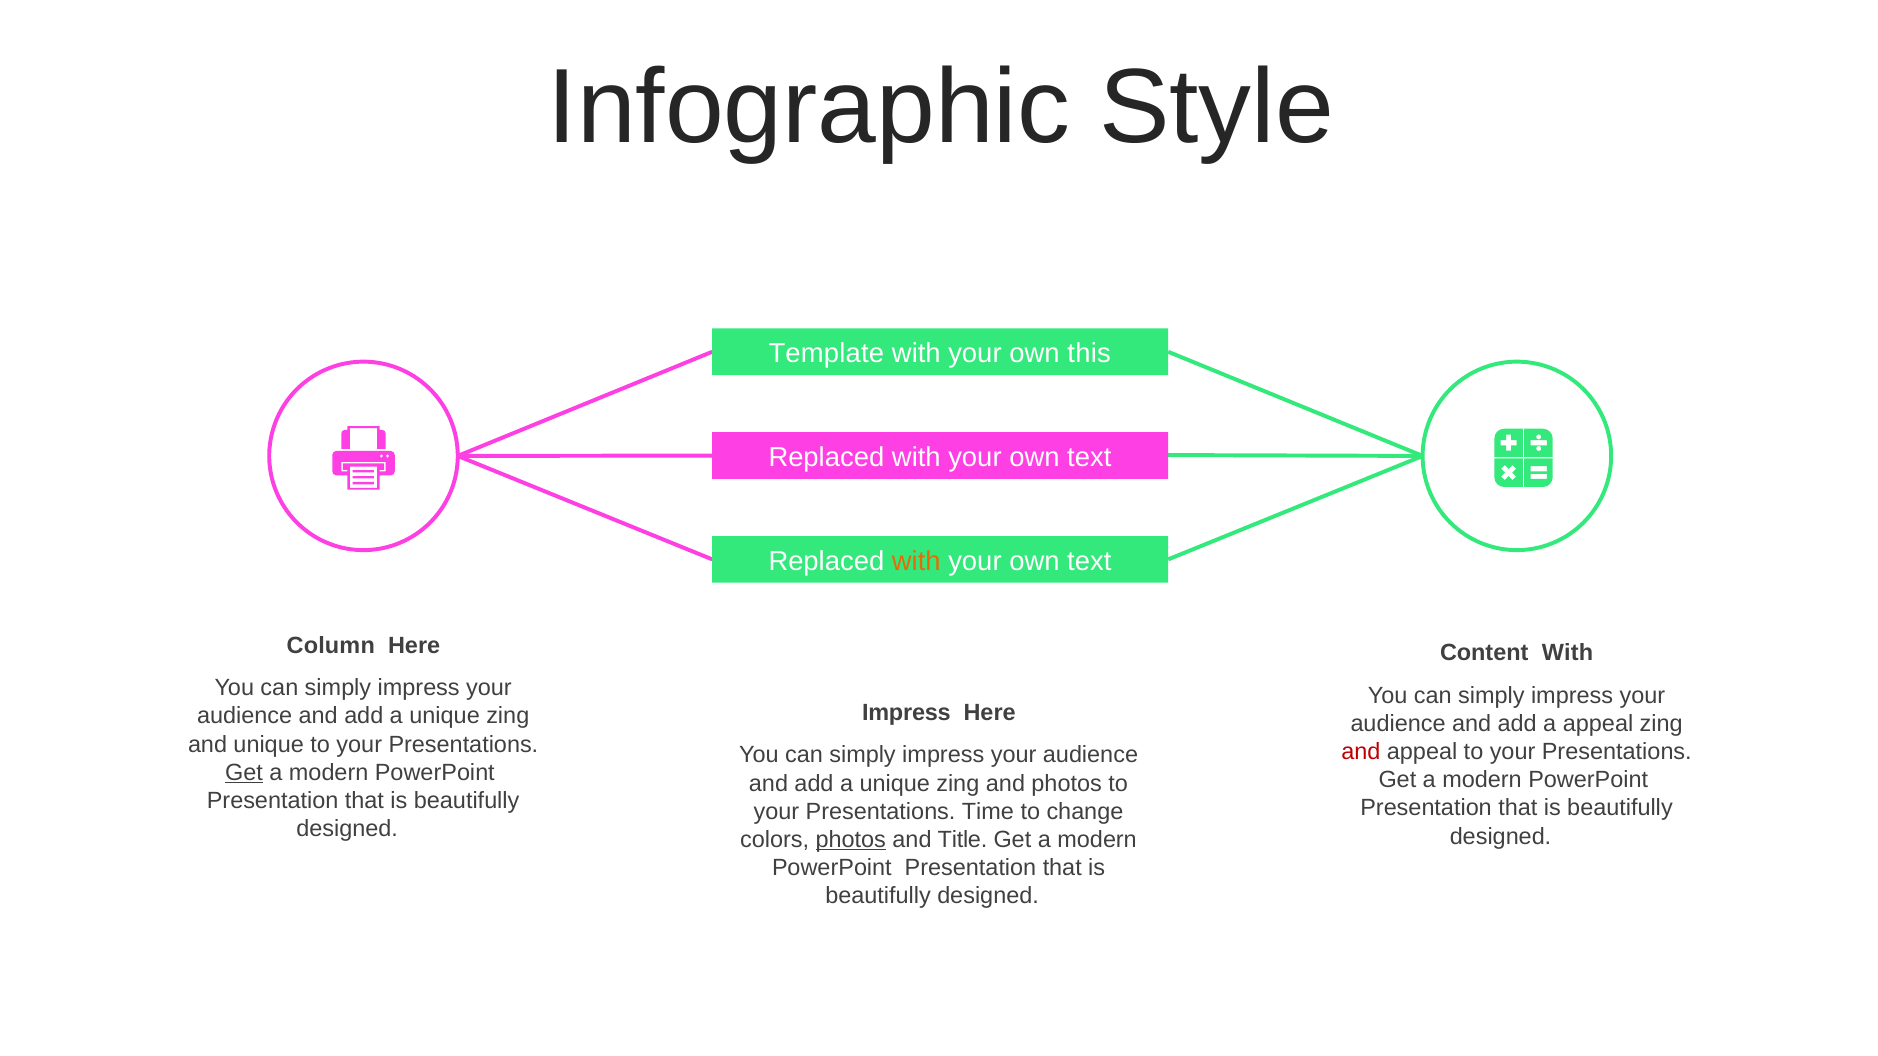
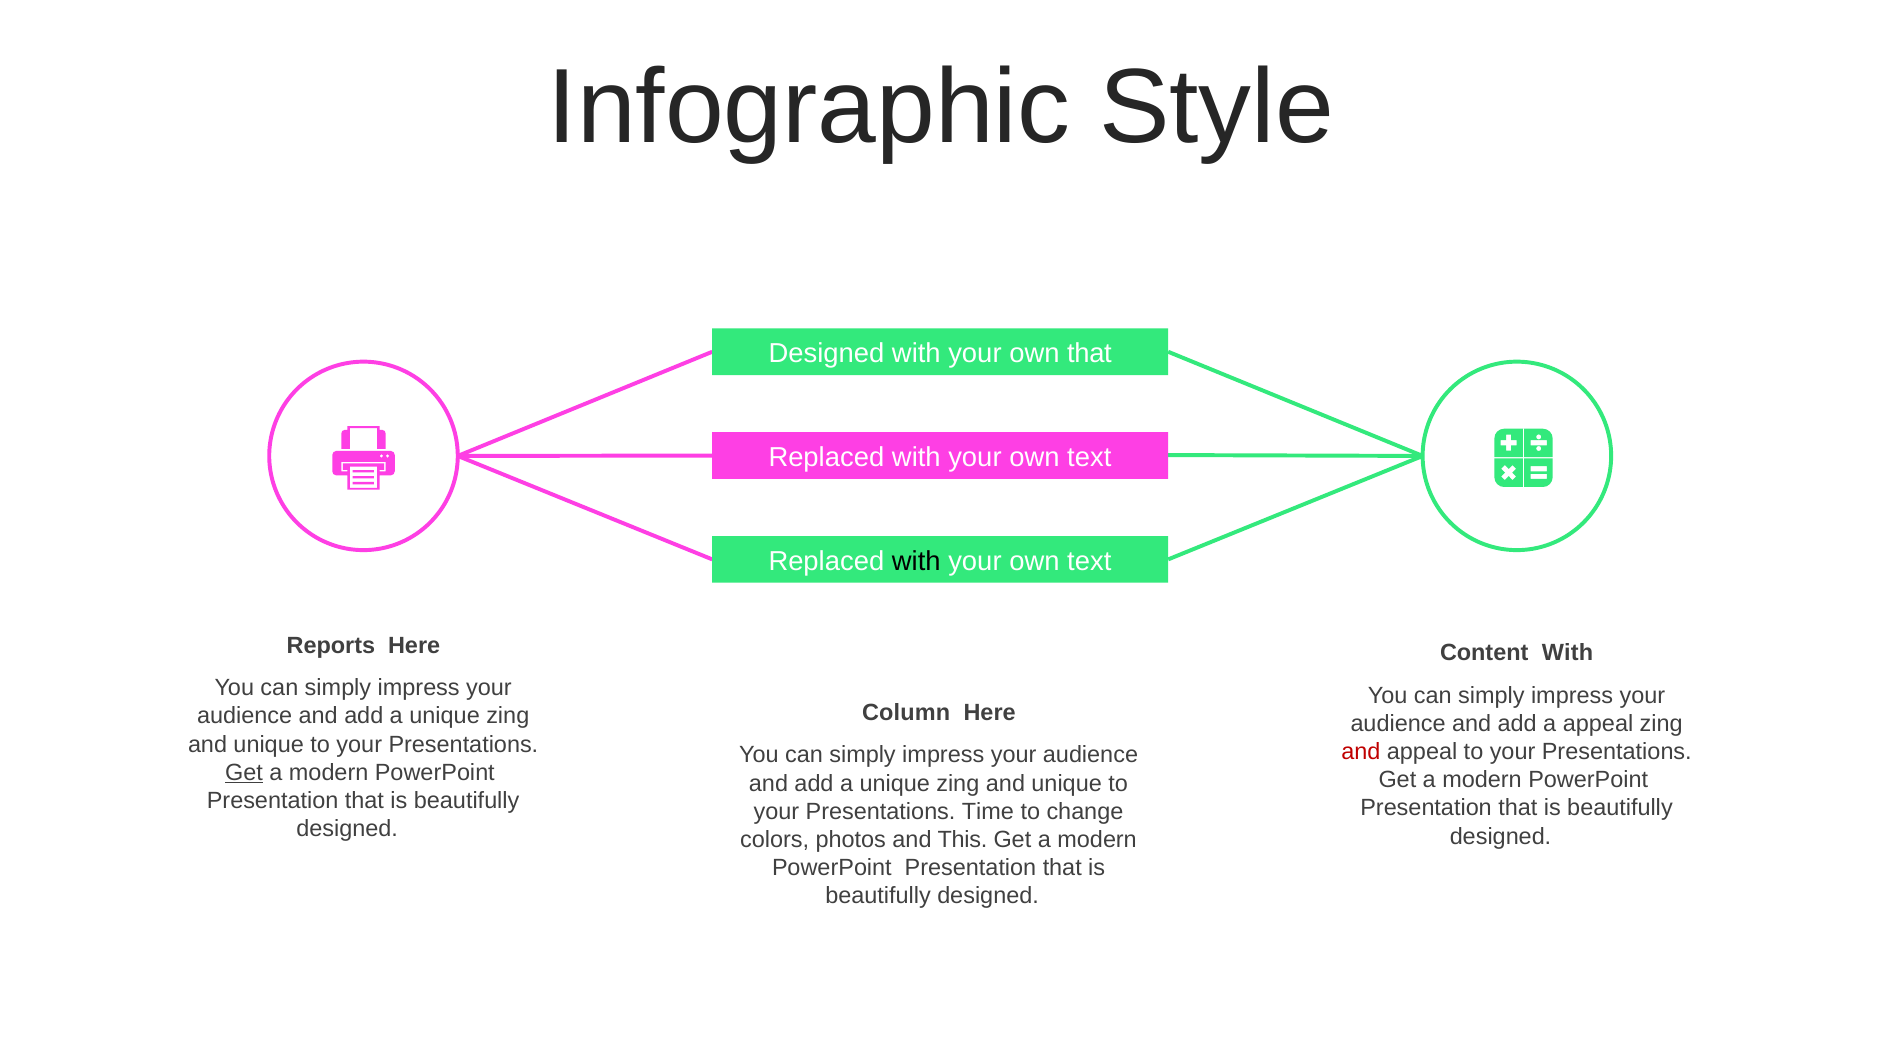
Template: Template -> Designed (826, 354)
own this: this -> that (1089, 354)
with colour: orange -> black (916, 562)
Column: Column -> Reports (331, 646)
Impress: Impress -> Column (906, 713)
photos: photos -> unique (1067, 784)
photos underline: present -> none (851, 840)
Title: Title -> This (963, 840)
